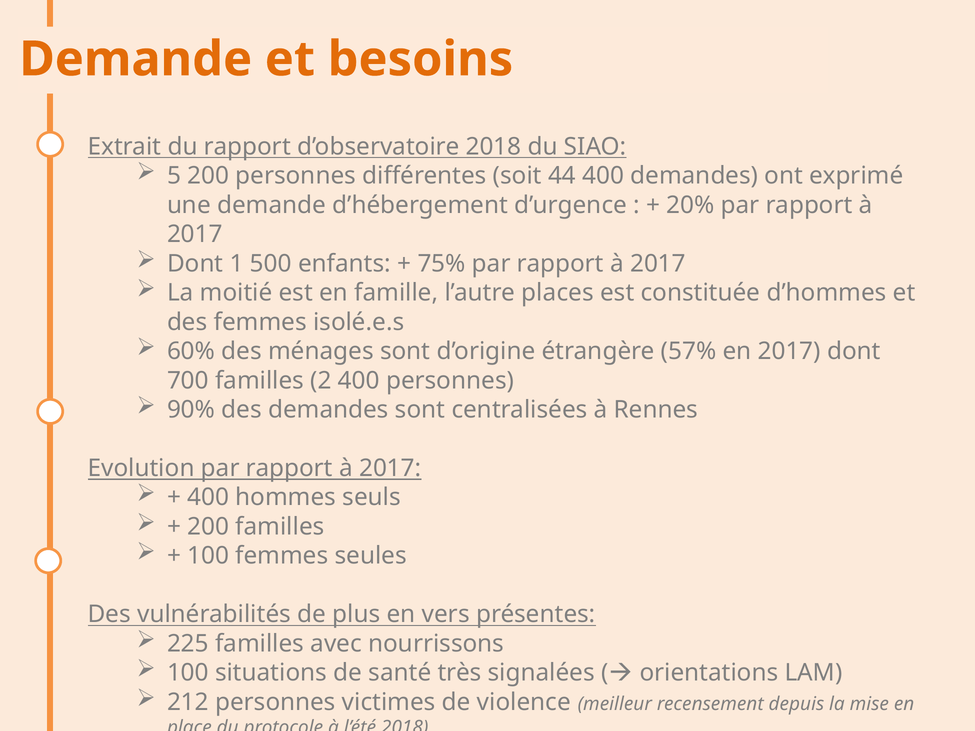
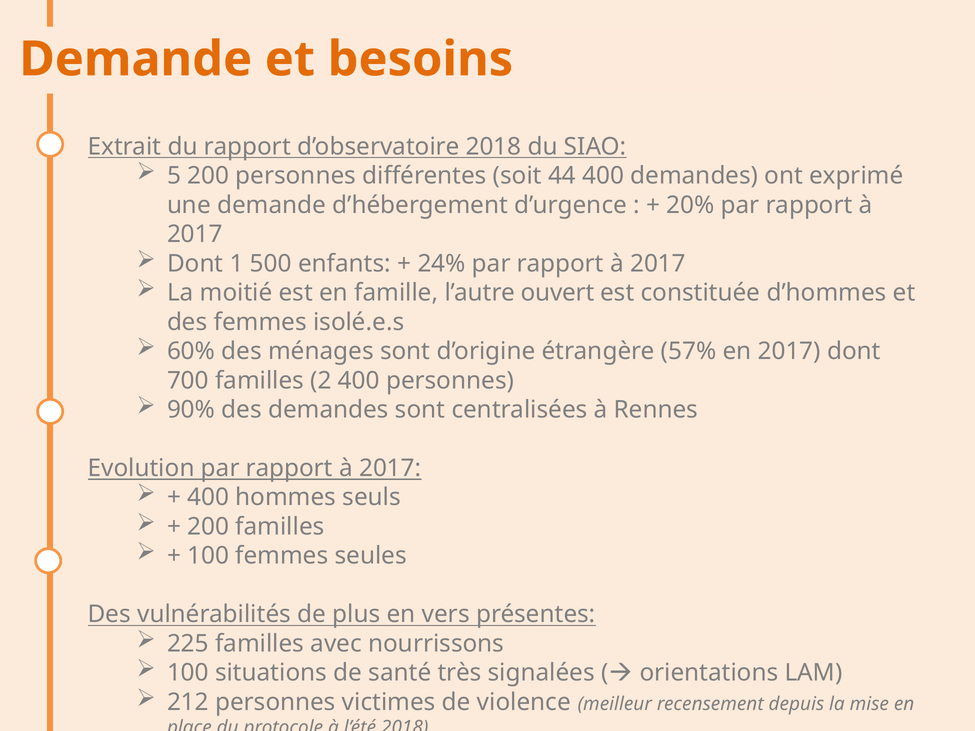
75%: 75% -> 24% (442, 264)
places: places -> ouvert (558, 293)
